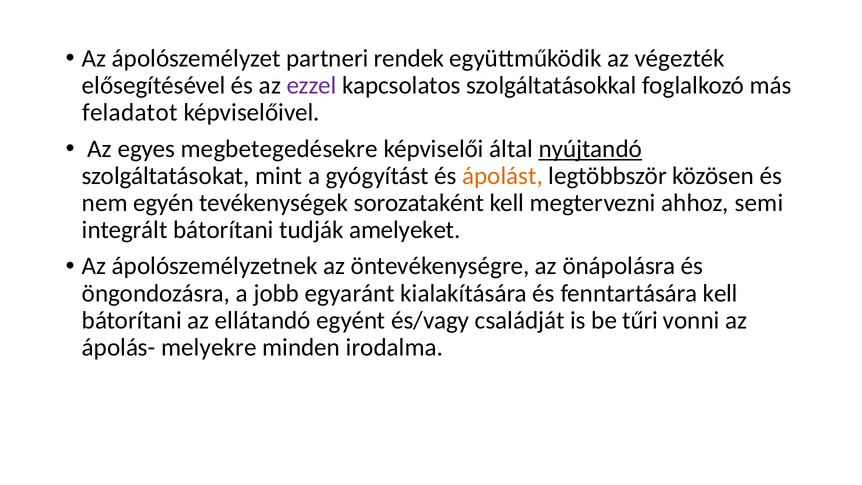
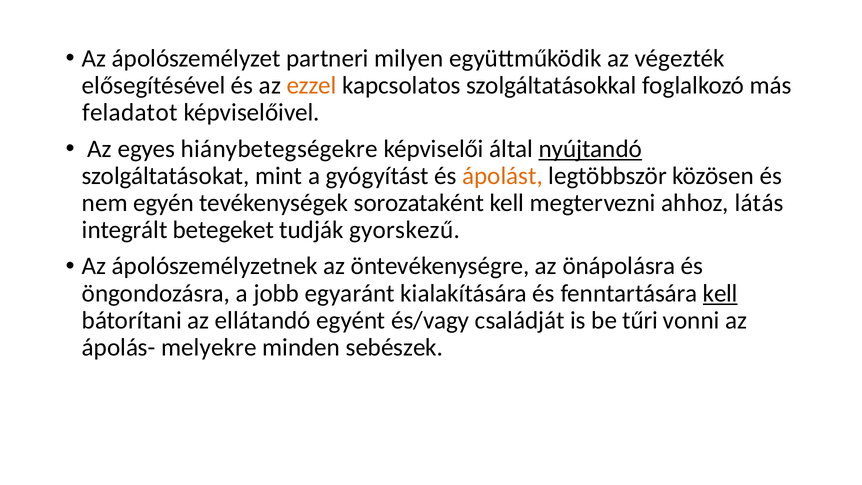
rendek: rendek -> milyen (409, 58)
ezzel colour: purple -> orange (312, 85)
megbetegedésekre: megbetegedésekre -> hiánybetegségekre (279, 149)
semi: semi -> látás (759, 203)
integrált bátorítani: bátorítani -> betegeket (224, 230)
amelyeket: amelyeket -> gyorskezű (405, 230)
kell underline: none -> present (720, 293)
irodalma: irodalma -> sebészek (394, 347)
